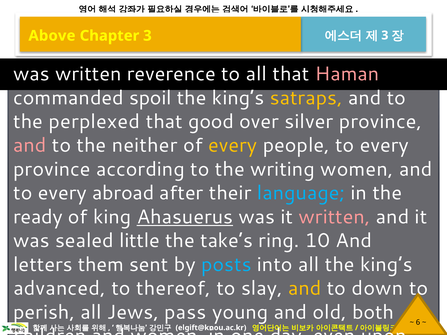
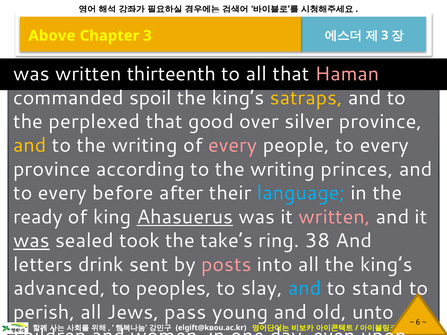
reverence: reverence -> thirteenth (171, 74)
and colour: pink -> yellow (30, 146)
neither: neither -> writing (145, 146)
every colour: yellow -> pink (233, 146)
writing women: women -> princes (357, 169)
abroad: abroad -> before (123, 193)
was underline: none -> present (31, 241)
little: little -> took (140, 241)
10: 10 -> 38 (318, 241)
them: them -> drink (101, 265)
posts colour: light blue -> pink (226, 265)
thereof: thereof -> peoples (174, 289)
and colour: yellow -> light blue (305, 289)
down: down -> stand (377, 289)
both: both -> unto (373, 312)
